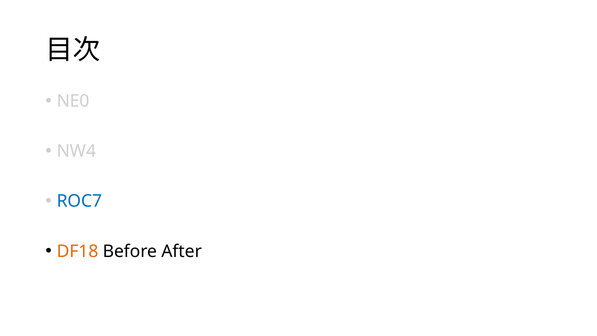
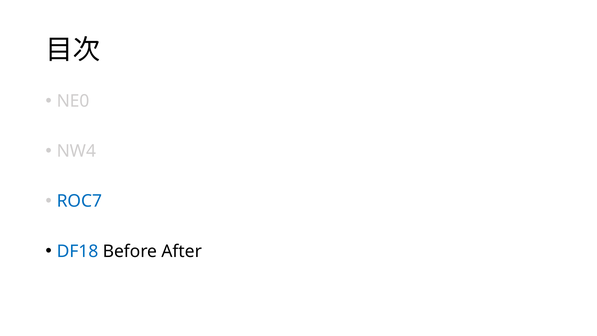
DF18 colour: orange -> blue (78, 251)
